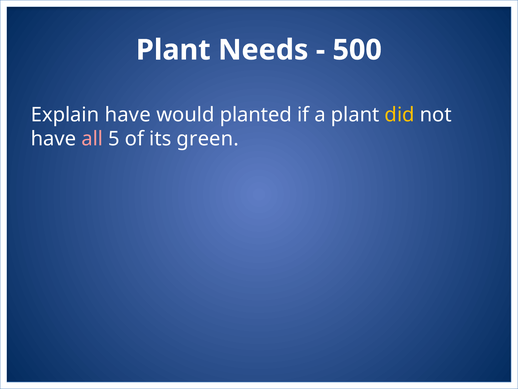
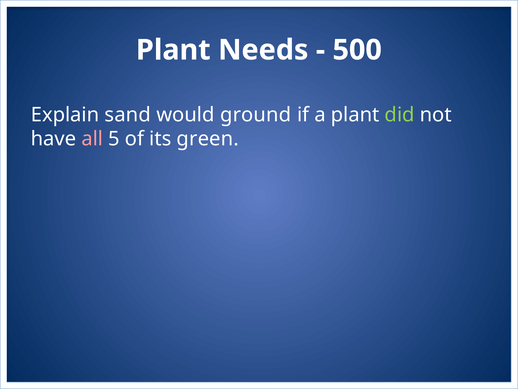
Explain have: have -> sand (128, 115)
planted: planted -> ground (256, 115)
did colour: yellow -> light green (400, 115)
